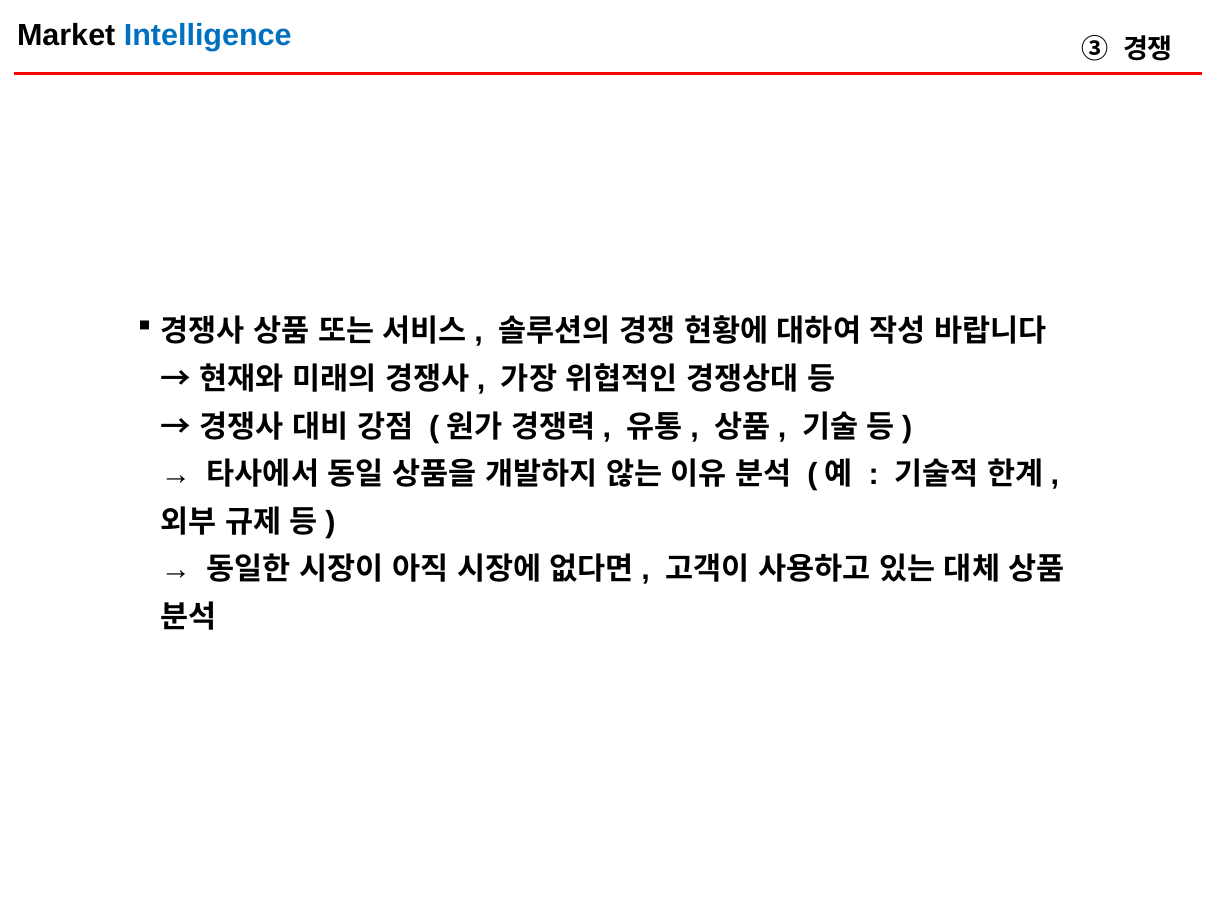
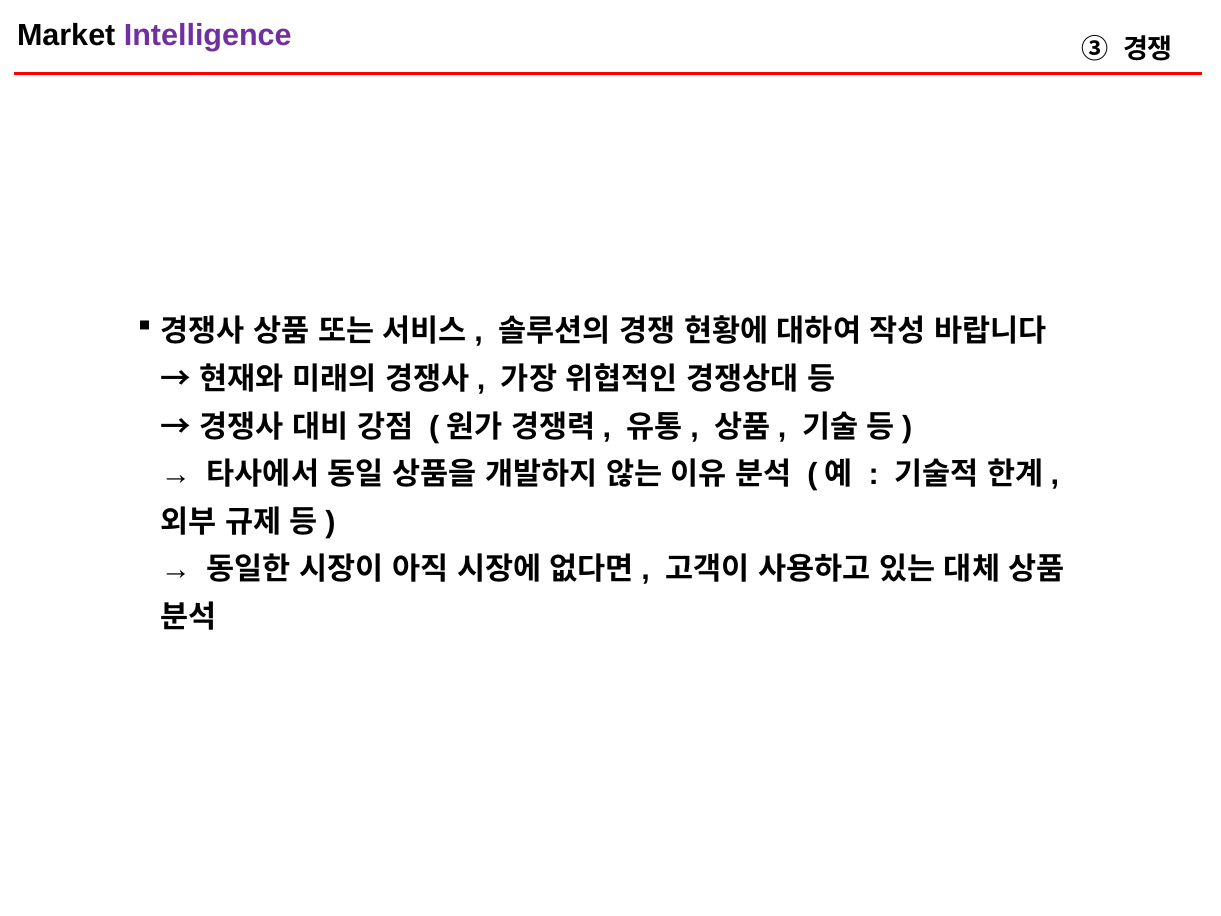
Intelligence colour: blue -> purple (208, 36)
